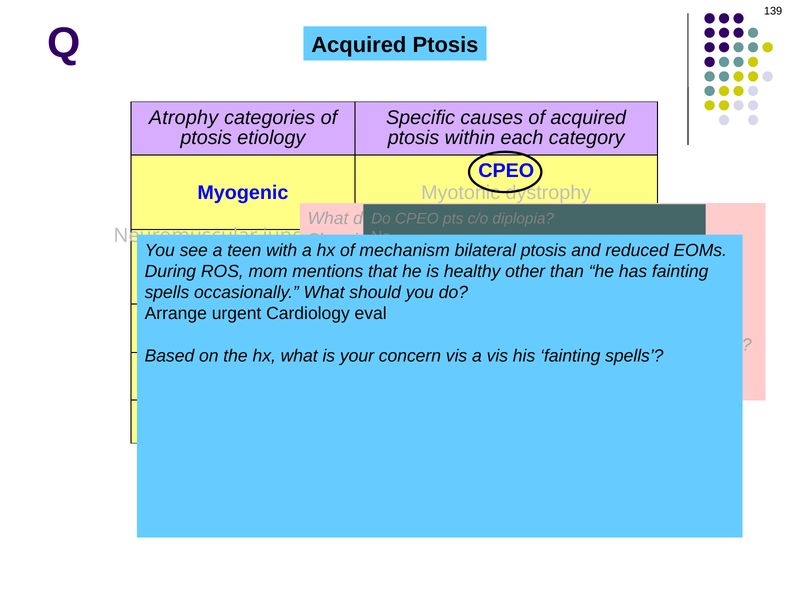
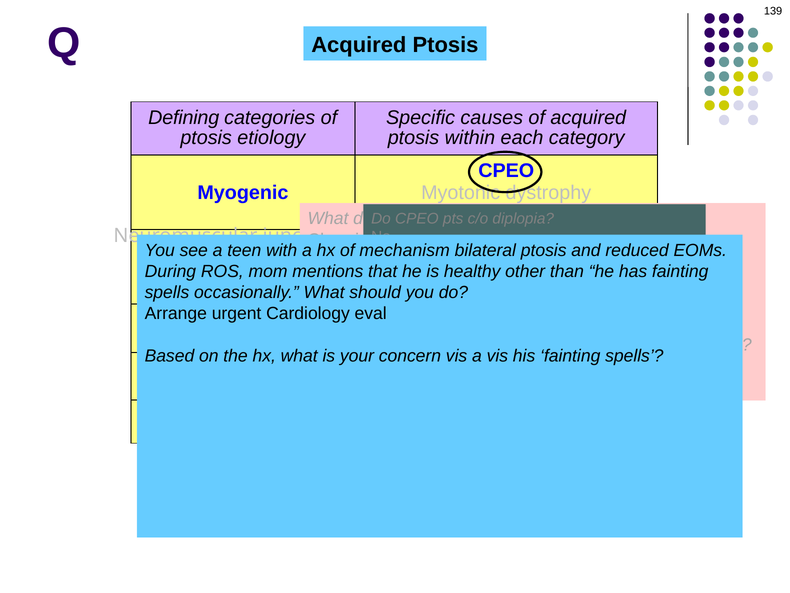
Atrophy: Atrophy -> Defining (184, 118)
